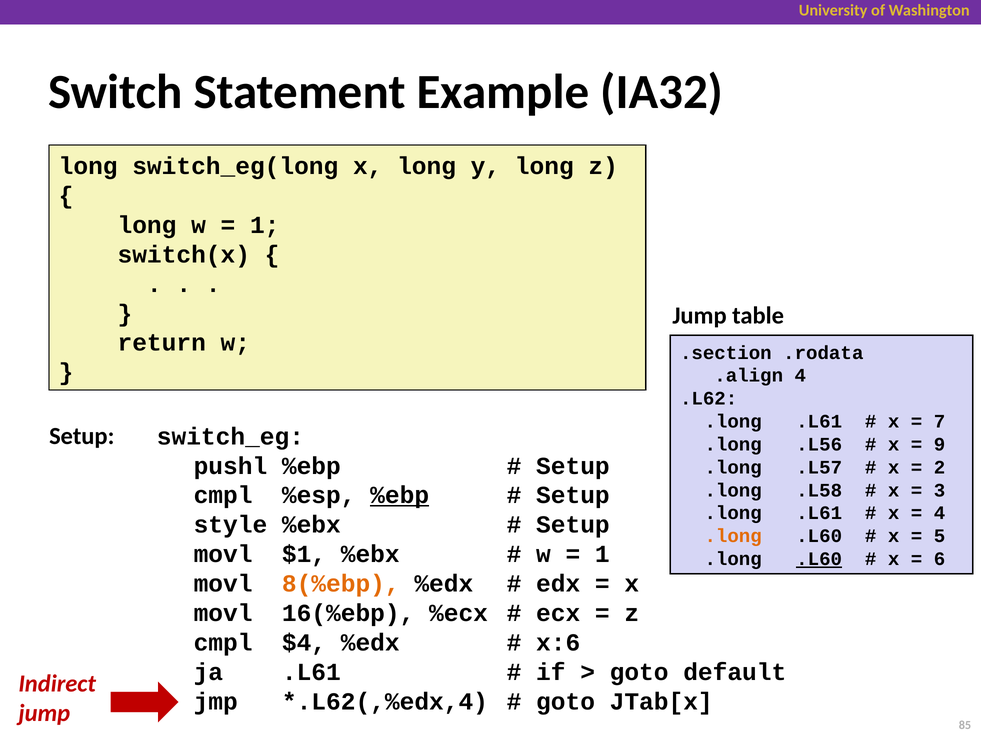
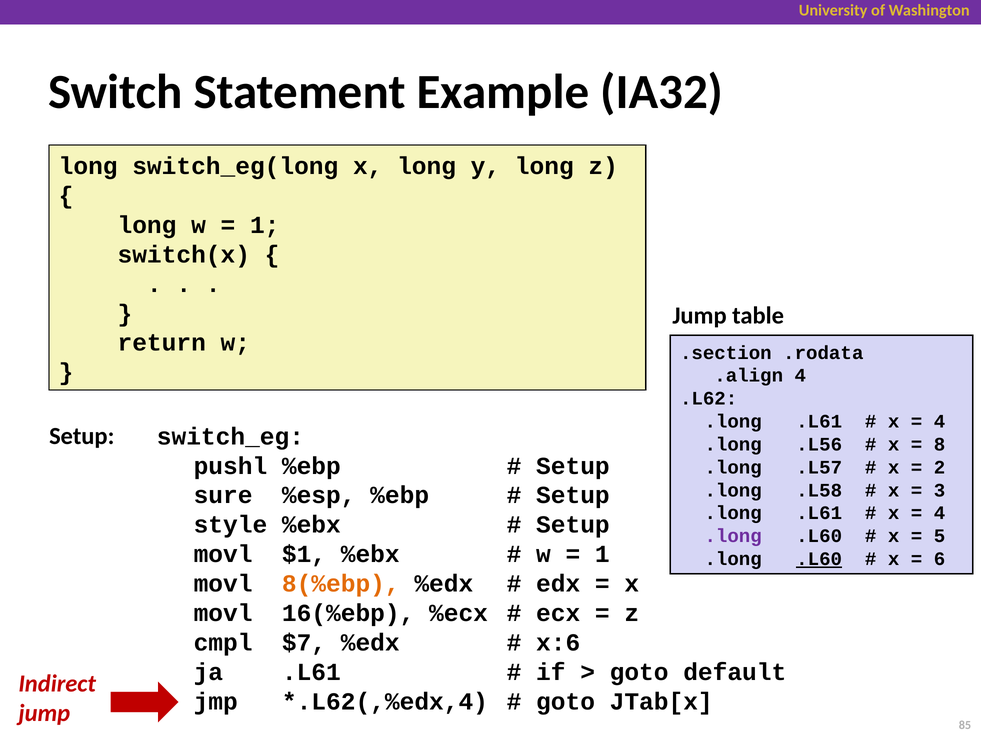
7: 7 -> 4 (940, 421)
9: 9 -> 8 (940, 444)
cmpl: cmpl -> sure (223, 495)
%ebp underline: present -> none (400, 495)
.long colour: orange -> purple (733, 536)
$4: $4 -> $7 (304, 642)
